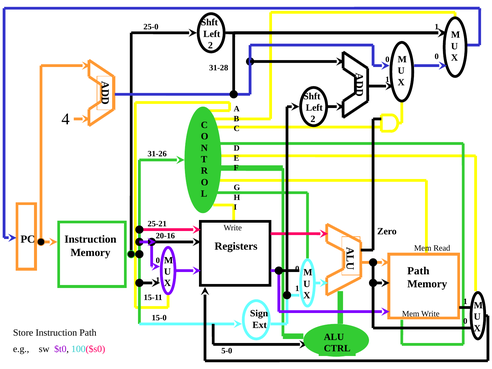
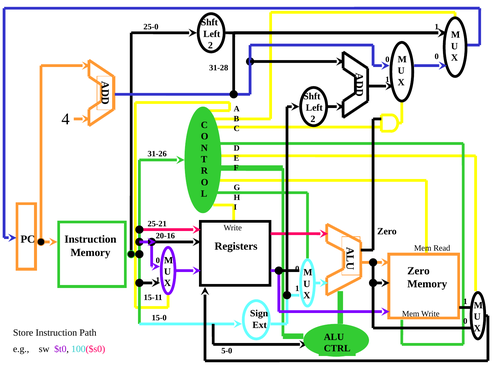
Path: Path -> Zero (418, 271)
